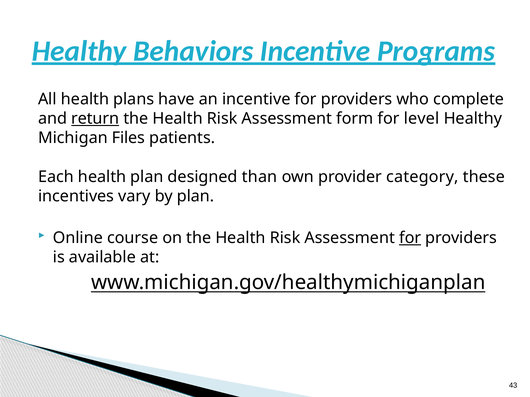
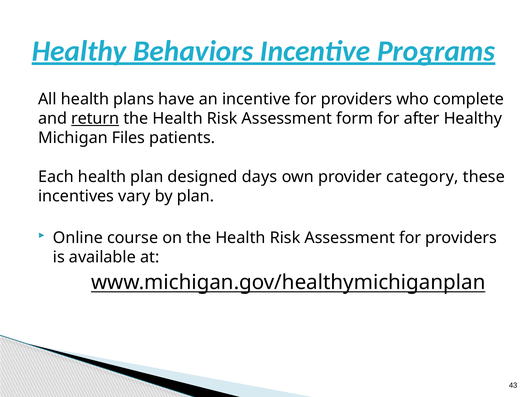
level: level -> after (422, 119)
than: than -> days (260, 177)
for underline: present -> none (410, 238)
